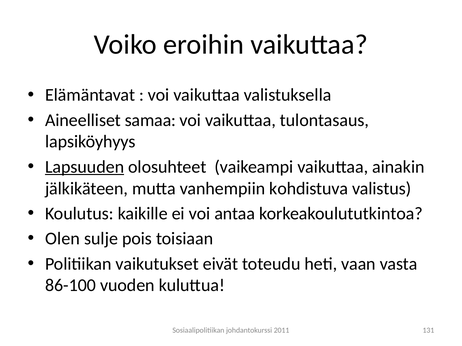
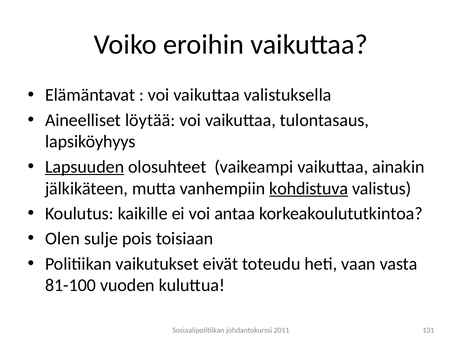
samaa: samaa -> löytää (150, 120)
kohdistuva underline: none -> present (309, 189)
86-100: 86-100 -> 81-100 (71, 286)
